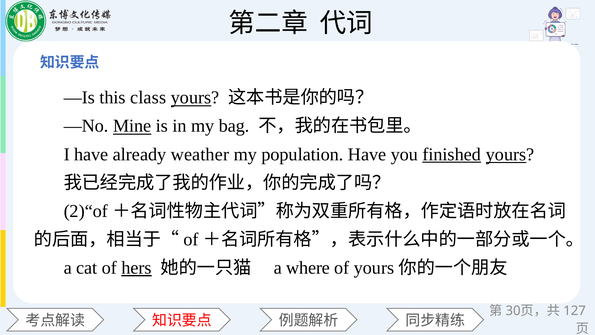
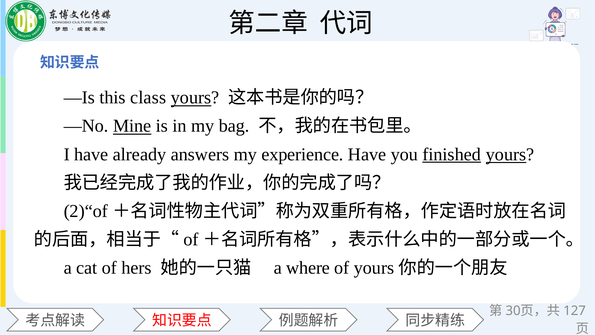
weather: weather -> answers (200, 154)
population: population -> experience (302, 154)
hers underline: present -> none (137, 268)
